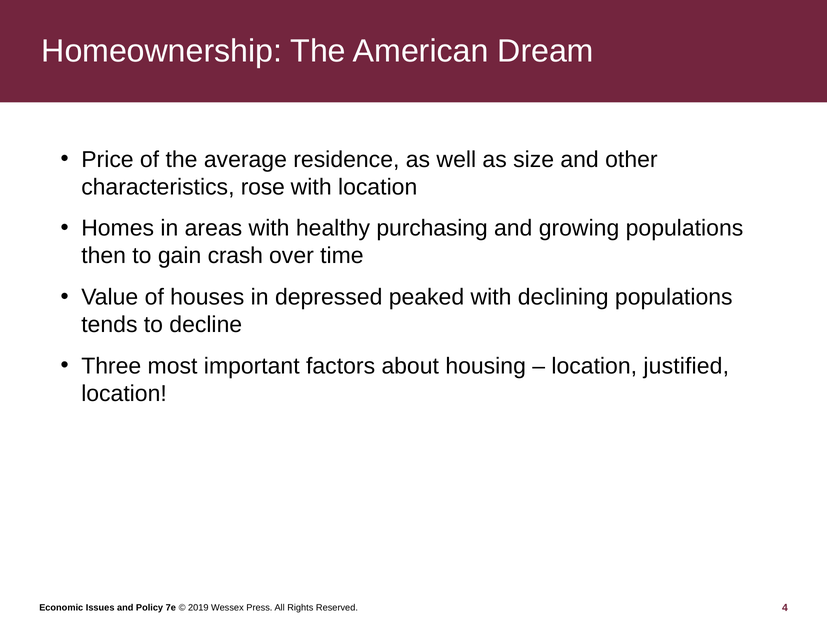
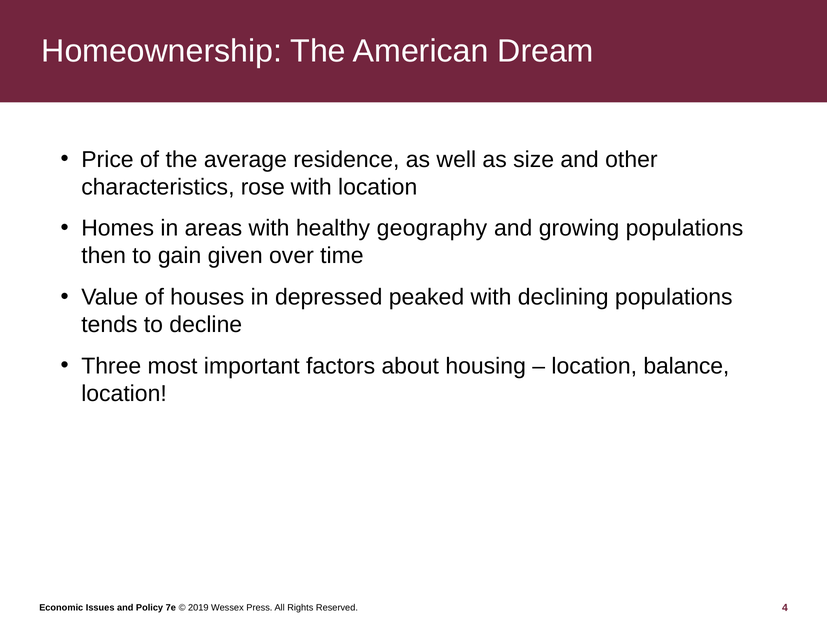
purchasing: purchasing -> geography (432, 228)
crash: crash -> given (235, 256)
justified: justified -> balance (686, 366)
